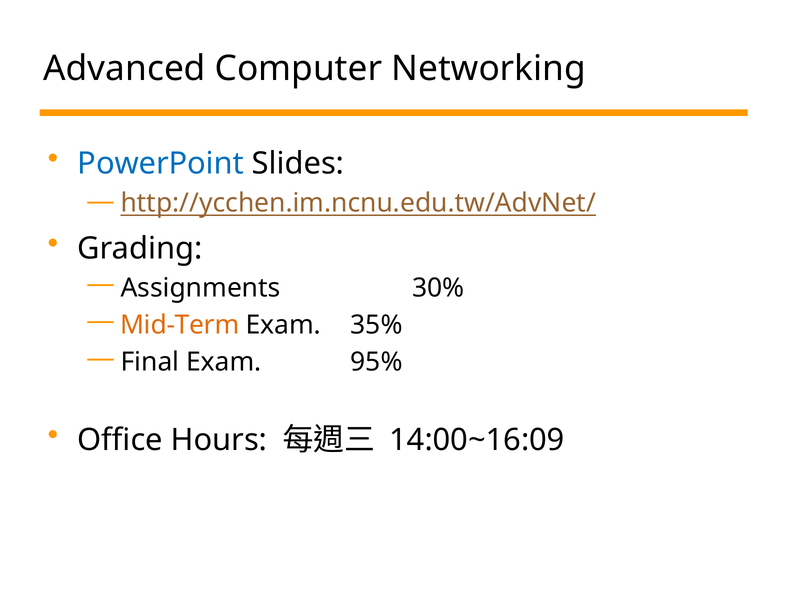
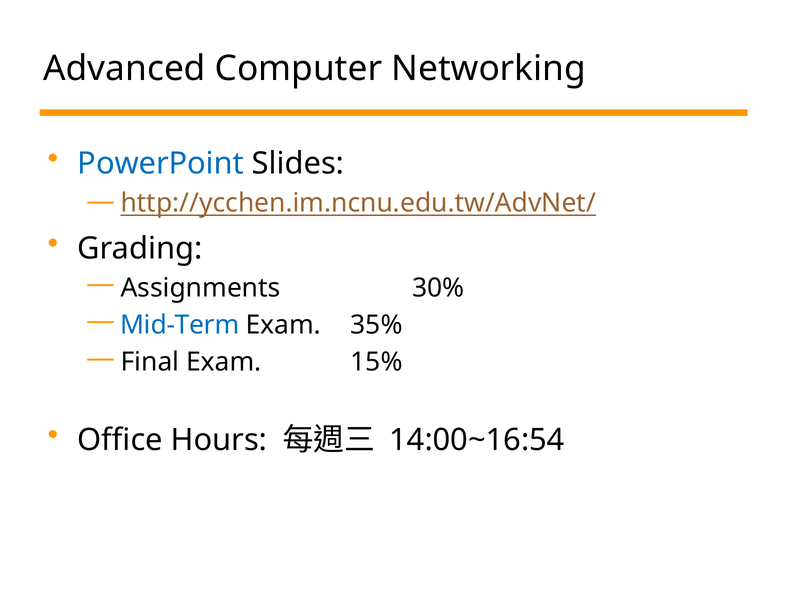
Mid-Term colour: orange -> blue (180, 325)
95%: 95% -> 15% (376, 362)
14:00~16:09: 14:00~16:09 -> 14:00~16:54 (477, 440)
